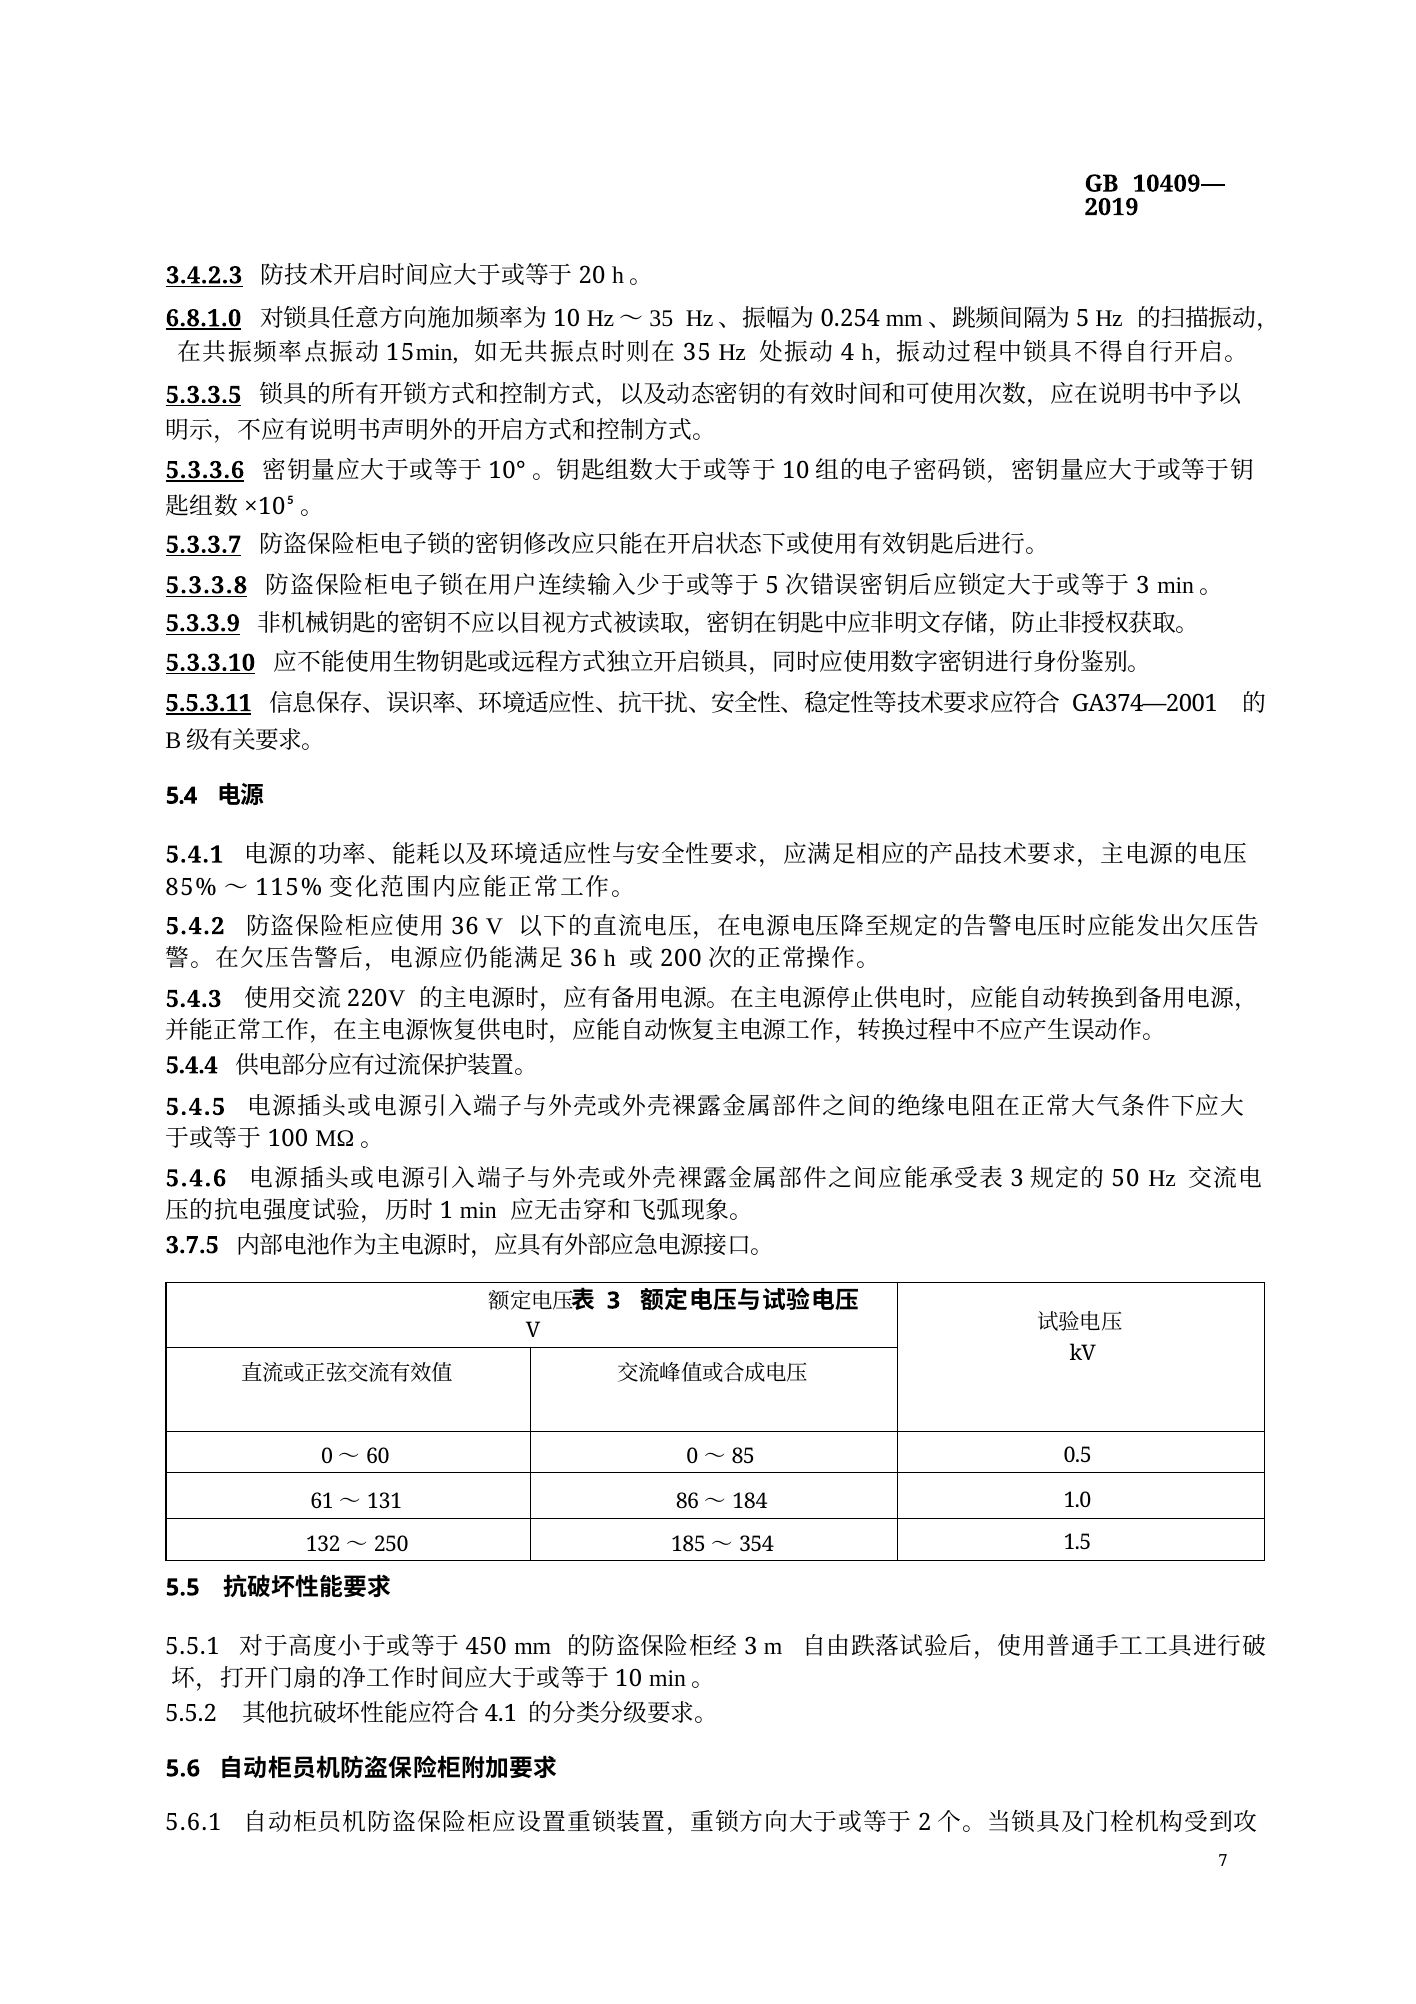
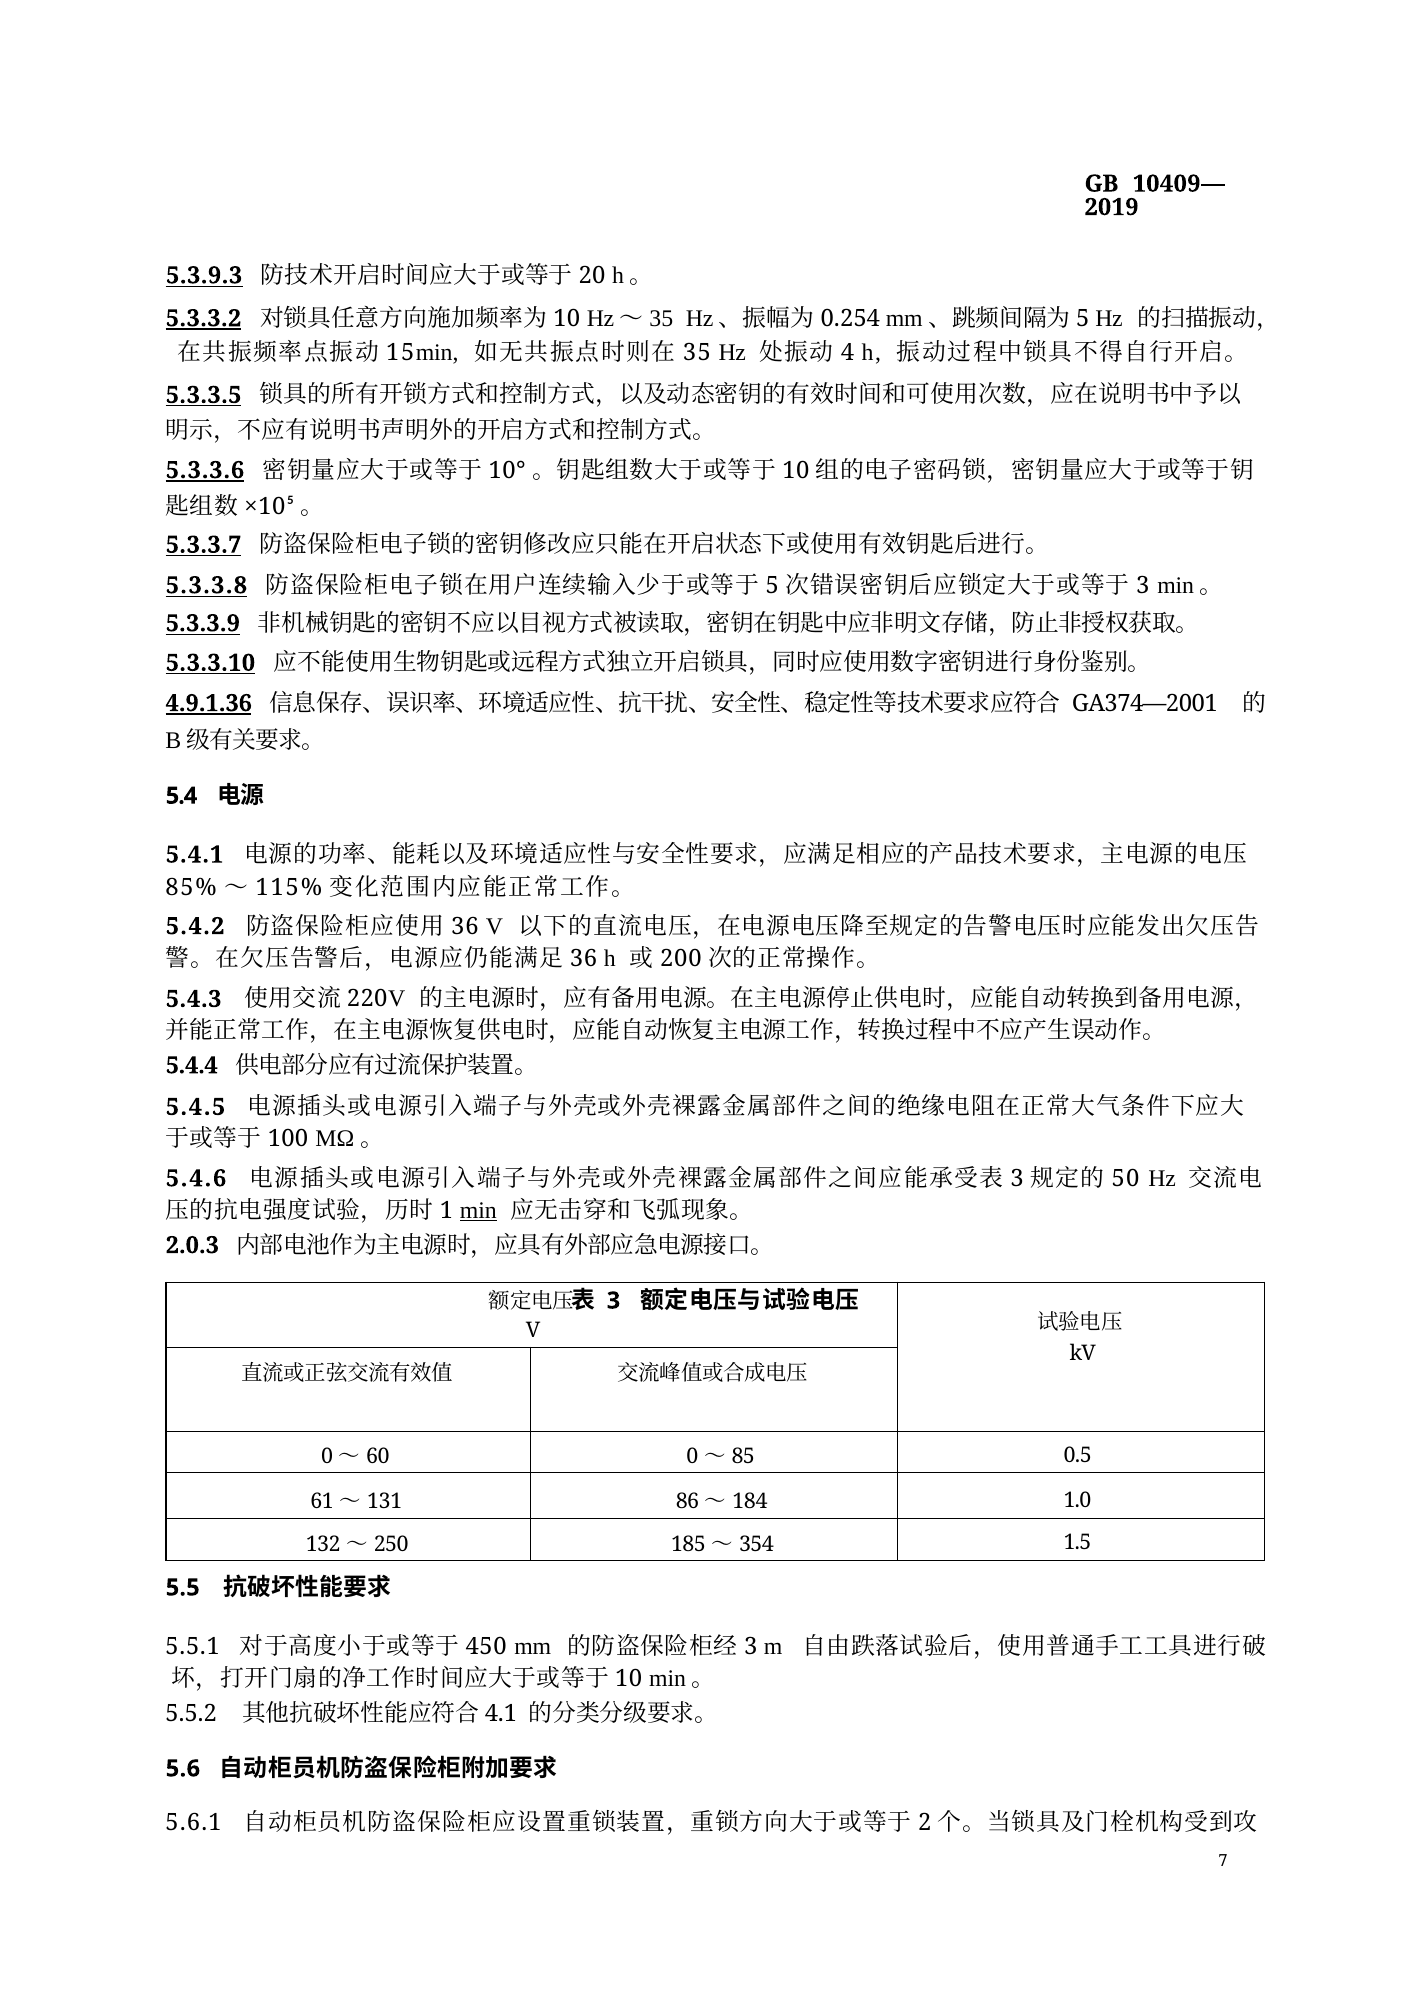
3.4.2.3: 3.4.2.3 -> 5.3.9.3 (204, 275)
6.8.1.0: 6.8.1.0 -> 5.3.3.2 (204, 318)
5.5.3.11: 5.5.3.11 -> 4.9.1.36 (209, 703)
min underline: none -> present (478, 1210)
3.7.5: 3.7.5 -> 2.0.3 (192, 1245)
